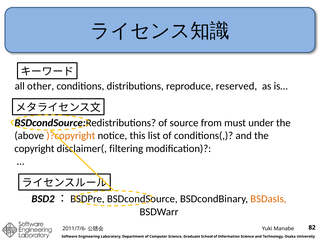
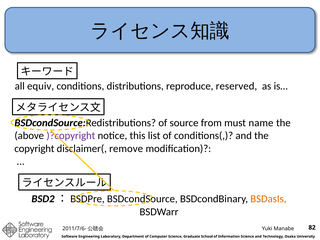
other: other -> equiv (41, 86)
under: under -> name (261, 123)
)?copyright colour: orange -> purple (71, 136)
filtering: filtering -> remove (126, 148)
